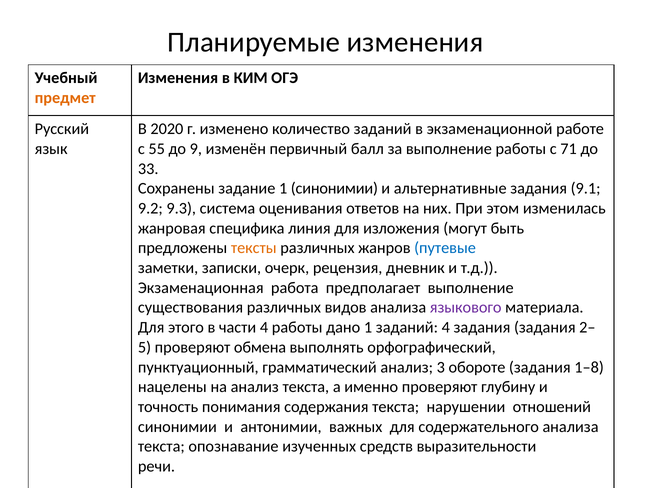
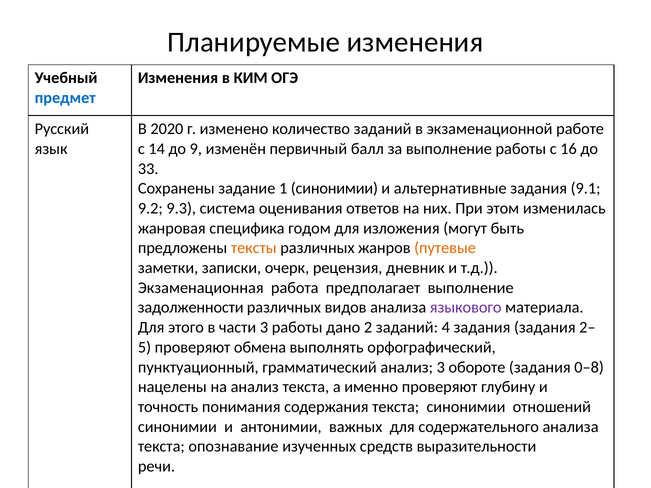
предмет colour: orange -> blue (65, 98)
55: 55 -> 14 (157, 149)
71: 71 -> 16 (569, 149)
линия: линия -> годом (309, 228)
путевые colour: blue -> orange (445, 248)
существования: существования -> задолженности (191, 308)
части 4: 4 -> 3 (264, 328)
дано 1: 1 -> 2 (368, 328)
1–8: 1–8 -> 0–8 (589, 367)
текста нарушении: нарушении -> синонимии (466, 407)
